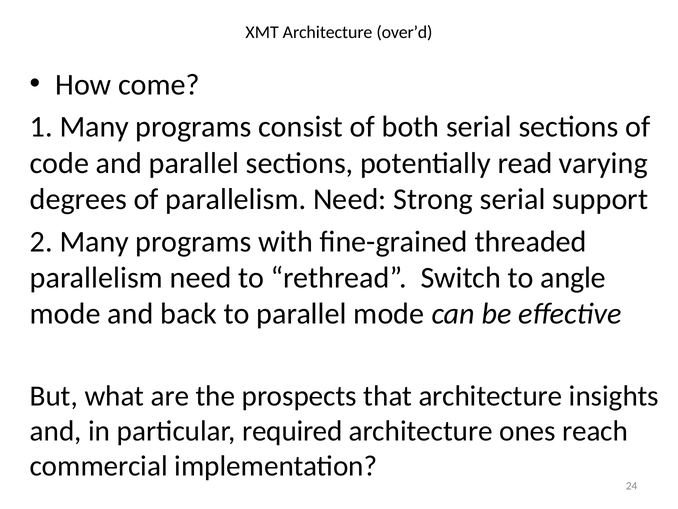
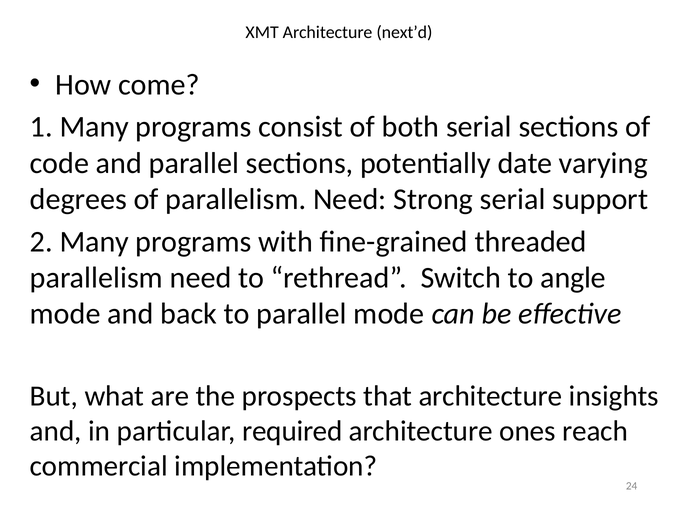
over’d: over’d -> next’d (404, 32)
read: read -> date (525, 163)
